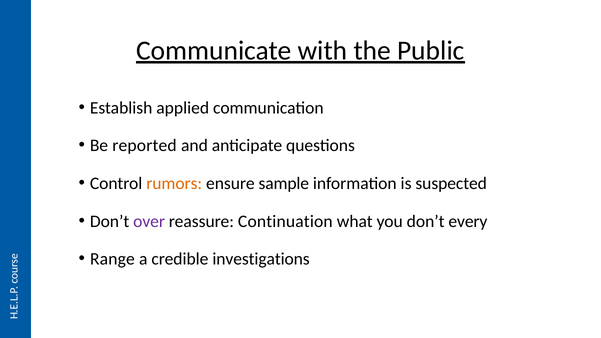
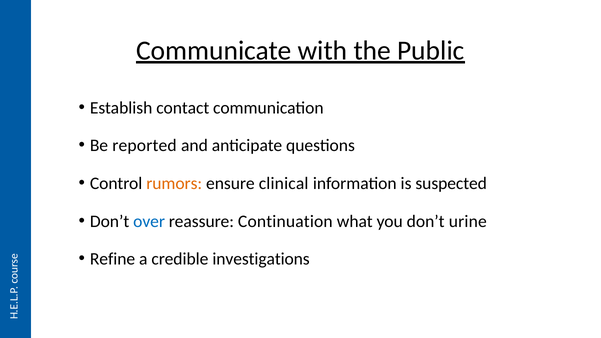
applied: applied -> contact (183, 108)
sample: sample -> clinical (284, 184)
over colour: purple -> blue (149, 221)
every: every -> urine (468, 221)
Range: Range -> Refine (113, 259)
